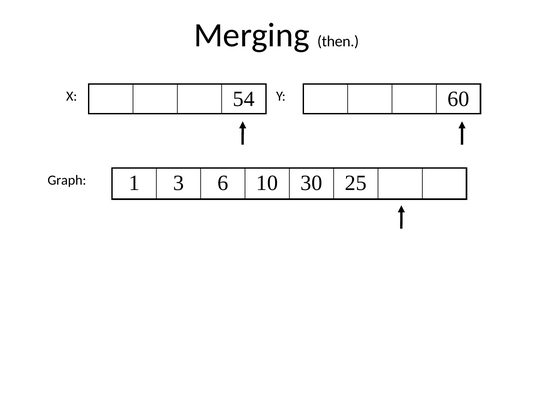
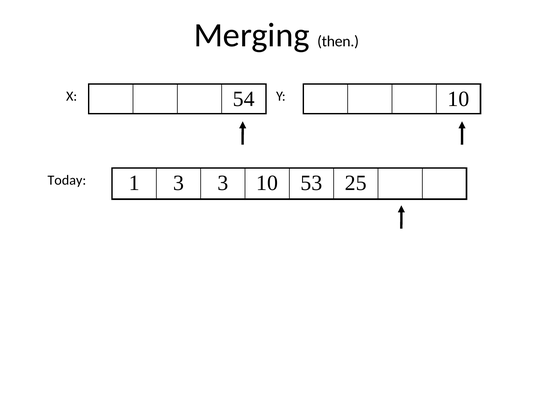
54 60: 60 -> 10 (458, 99)
3 6: 6 -> 3 (223, 183)
30: 30 -> 53 (311, 183)
Graph: Graph -> Today (67, 180)
